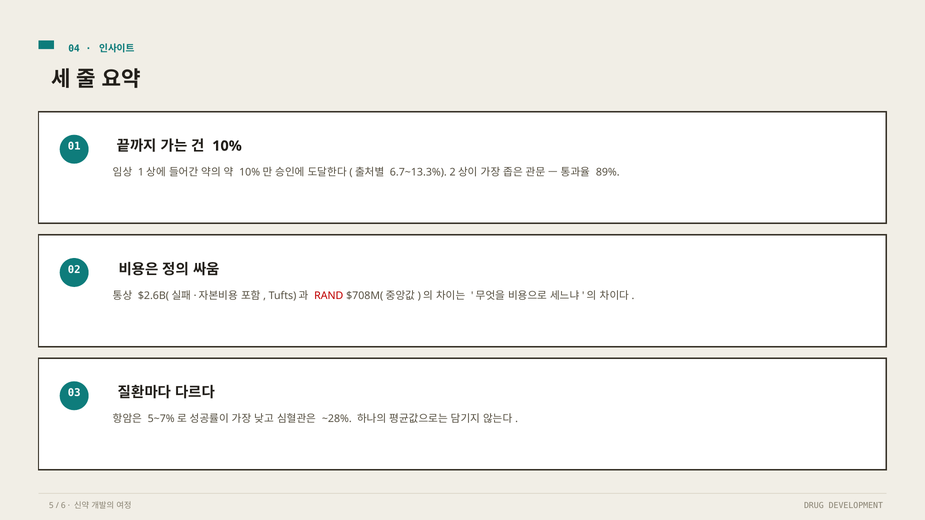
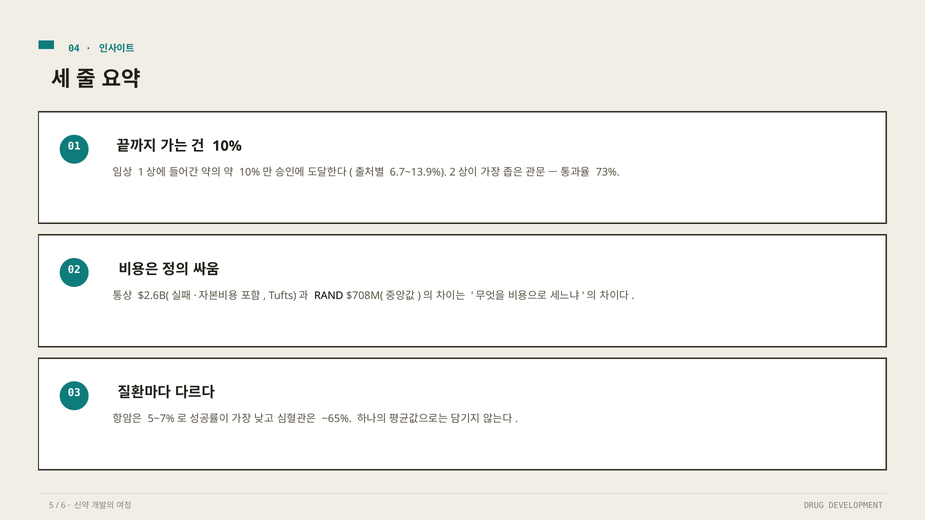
6.7~13.3%: 6.7~13.3% -> 6.7~13.9% (418, 172)
89%: 89% -> 73% (608, 172)
RAND colour: red -> black (329, 296)
~28%: ~28% -> ~65% (337, 419)
